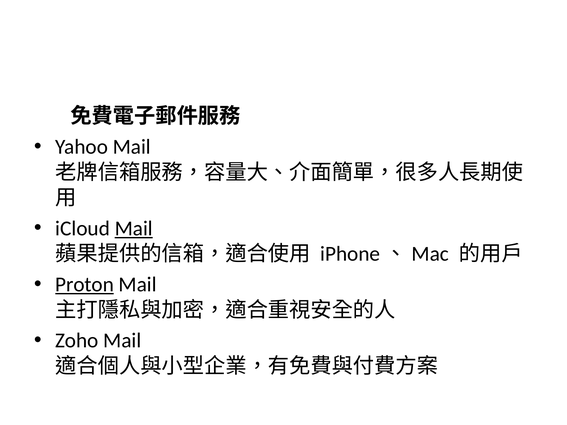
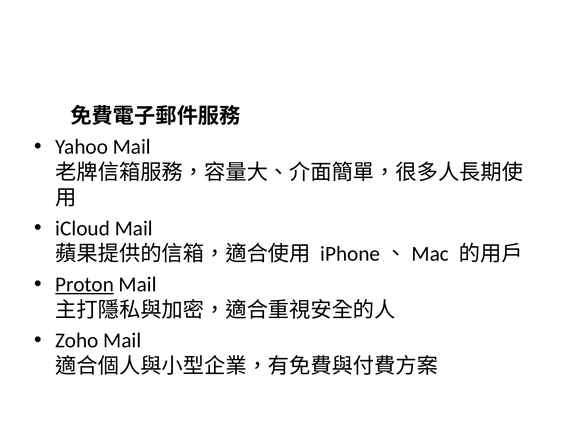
Mail underline: present -> none (134, 229)
